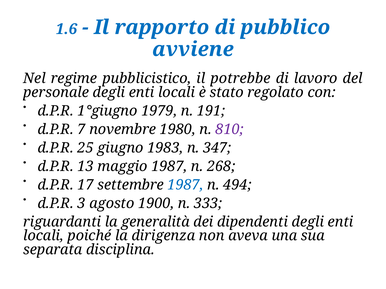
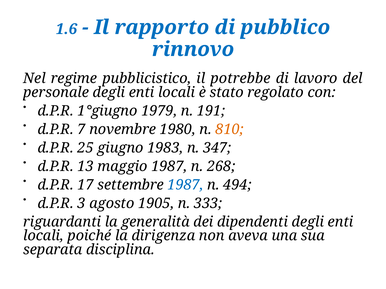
avviene: avviene -> rinnovo (193, 49)
810 colour: purple -> orange (230, 130)
1900: 1900 -> 1905 (156, 204)
